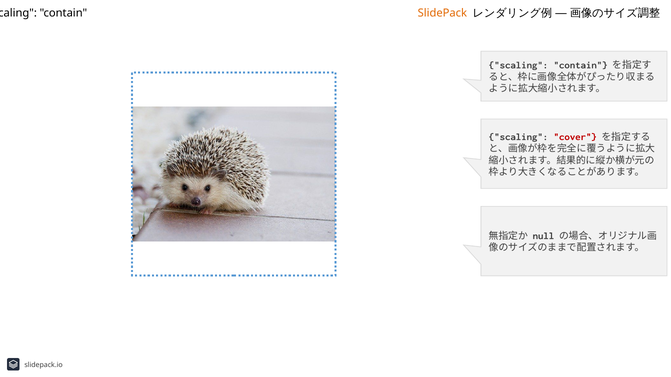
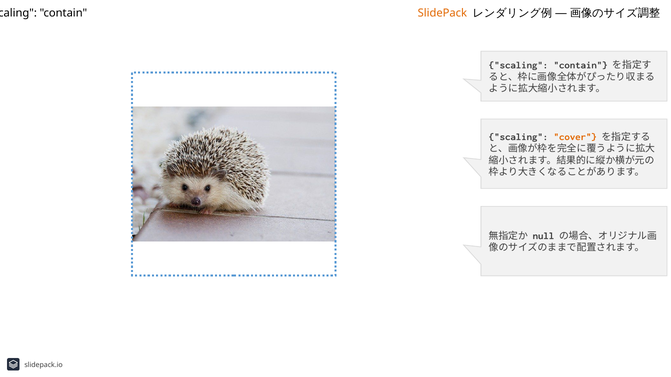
cover colour: red -> orange (575, 137)
